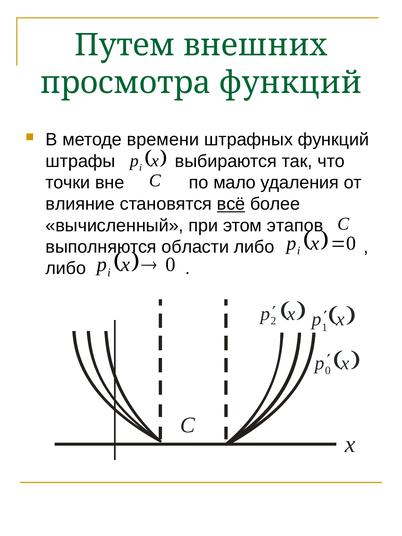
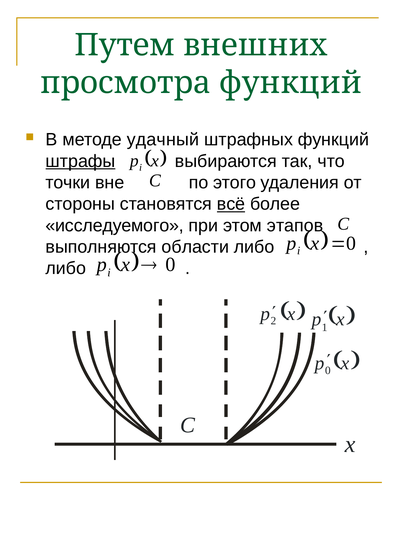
времени: времени -> удачный (163, 140)
штрафы underline: none -> present (81, 161)
мало: мало -> этого (235, 183)
влияние: влияние -> стороны (80, 204)
вычисленный: вычисленный -> исследуемого (115, 225)
